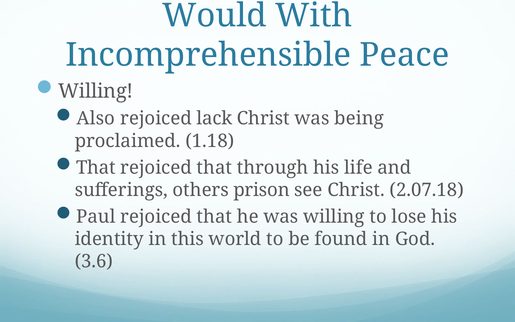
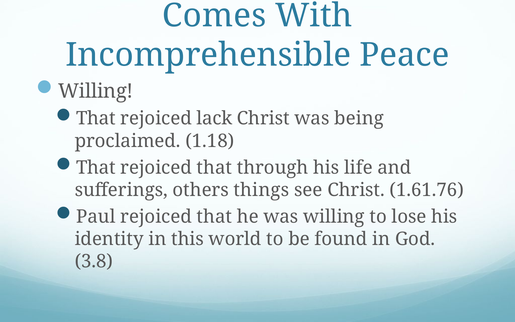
Would: Would -> Comes (214, 16)
Also: Also -> That (96, 118)
prison: prison -> things (261, 190)
2.07.18: 2.07.18 -> 1.61.76 (427, 190)
3.6: 3.6 -> 3.8 (94, 261)
